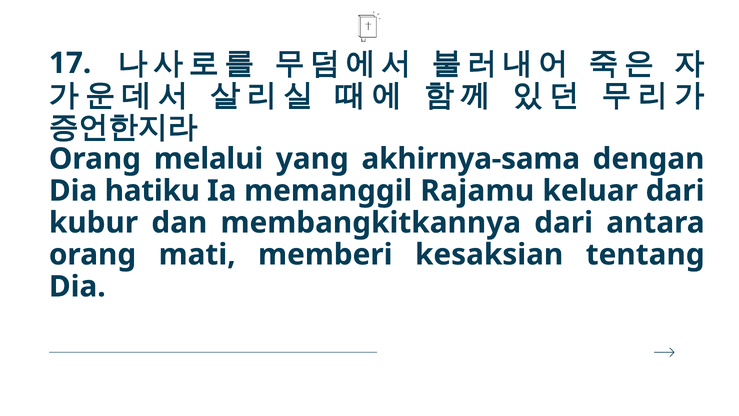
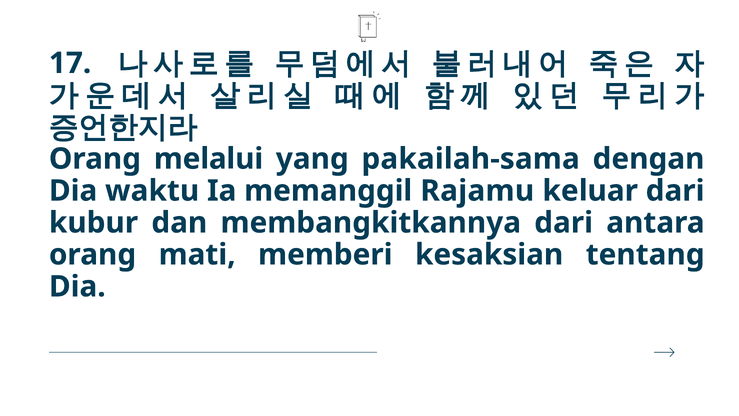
akhirnya-sama: akhirnya-sama -> pakailah-sama (471, 159)
hatiku: hatiku -> waktu (152, 191)
